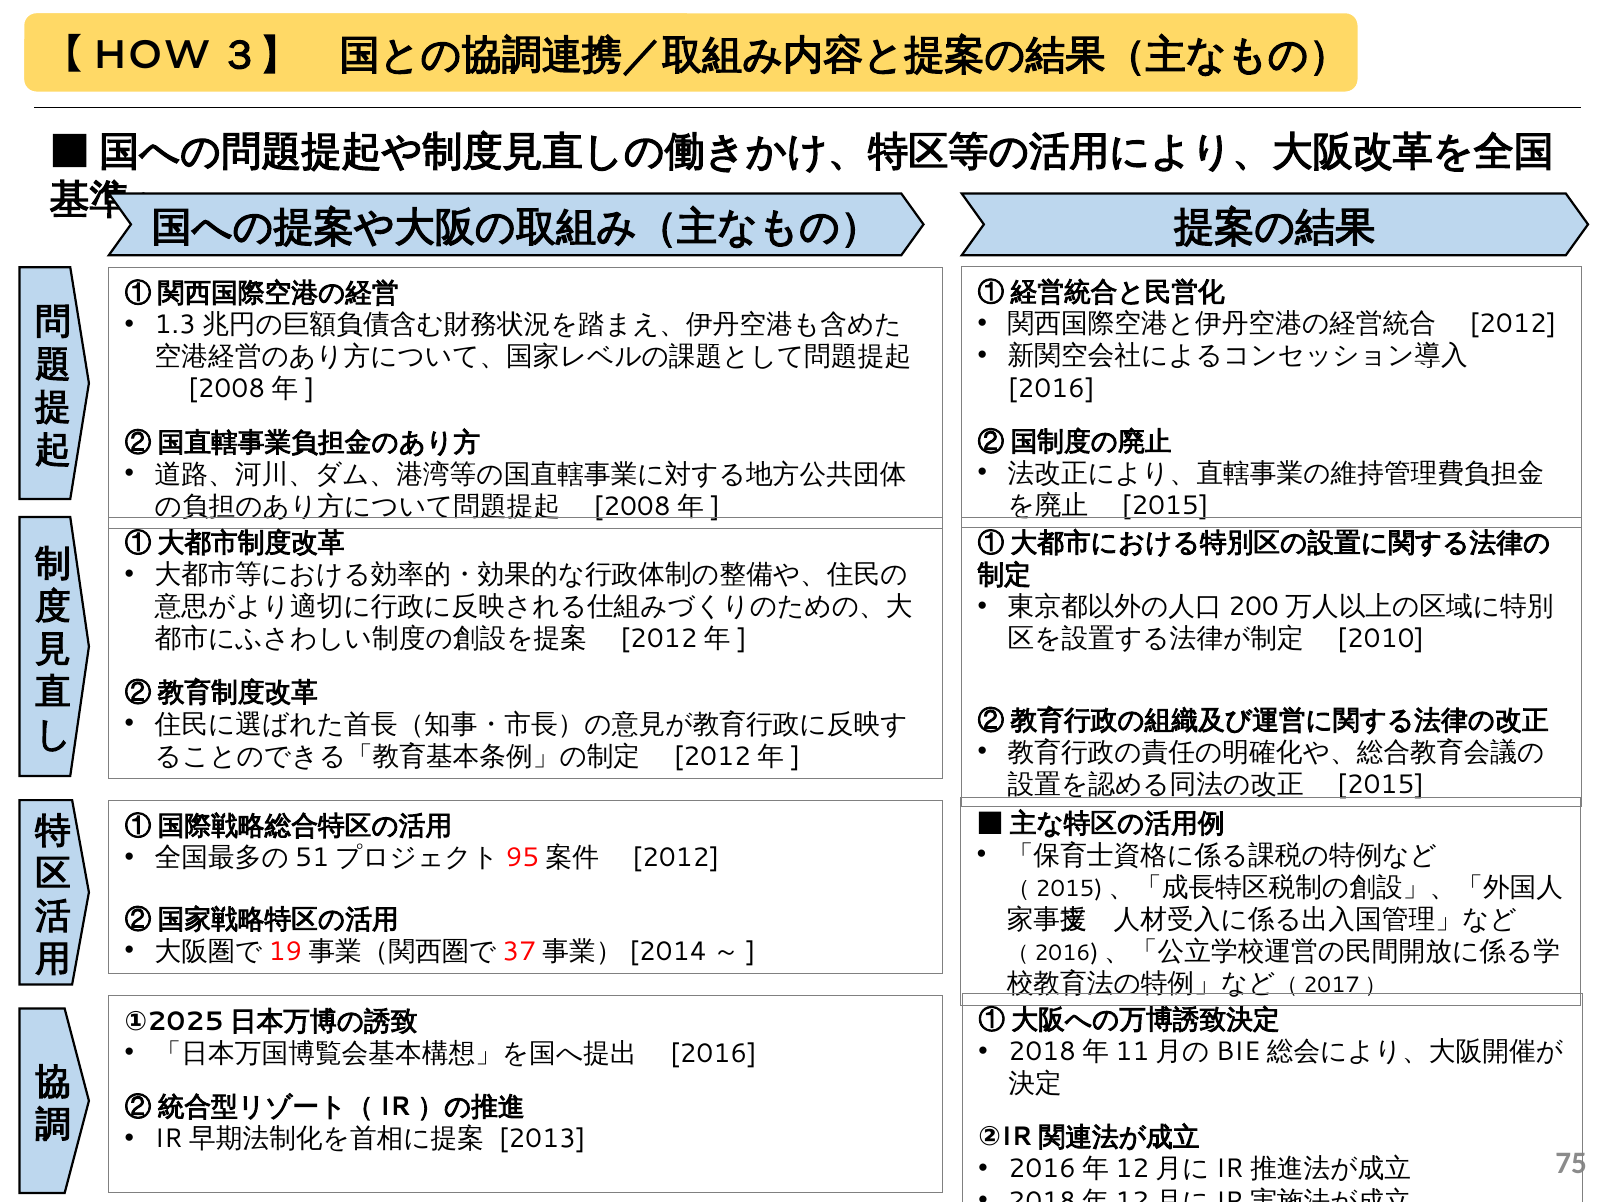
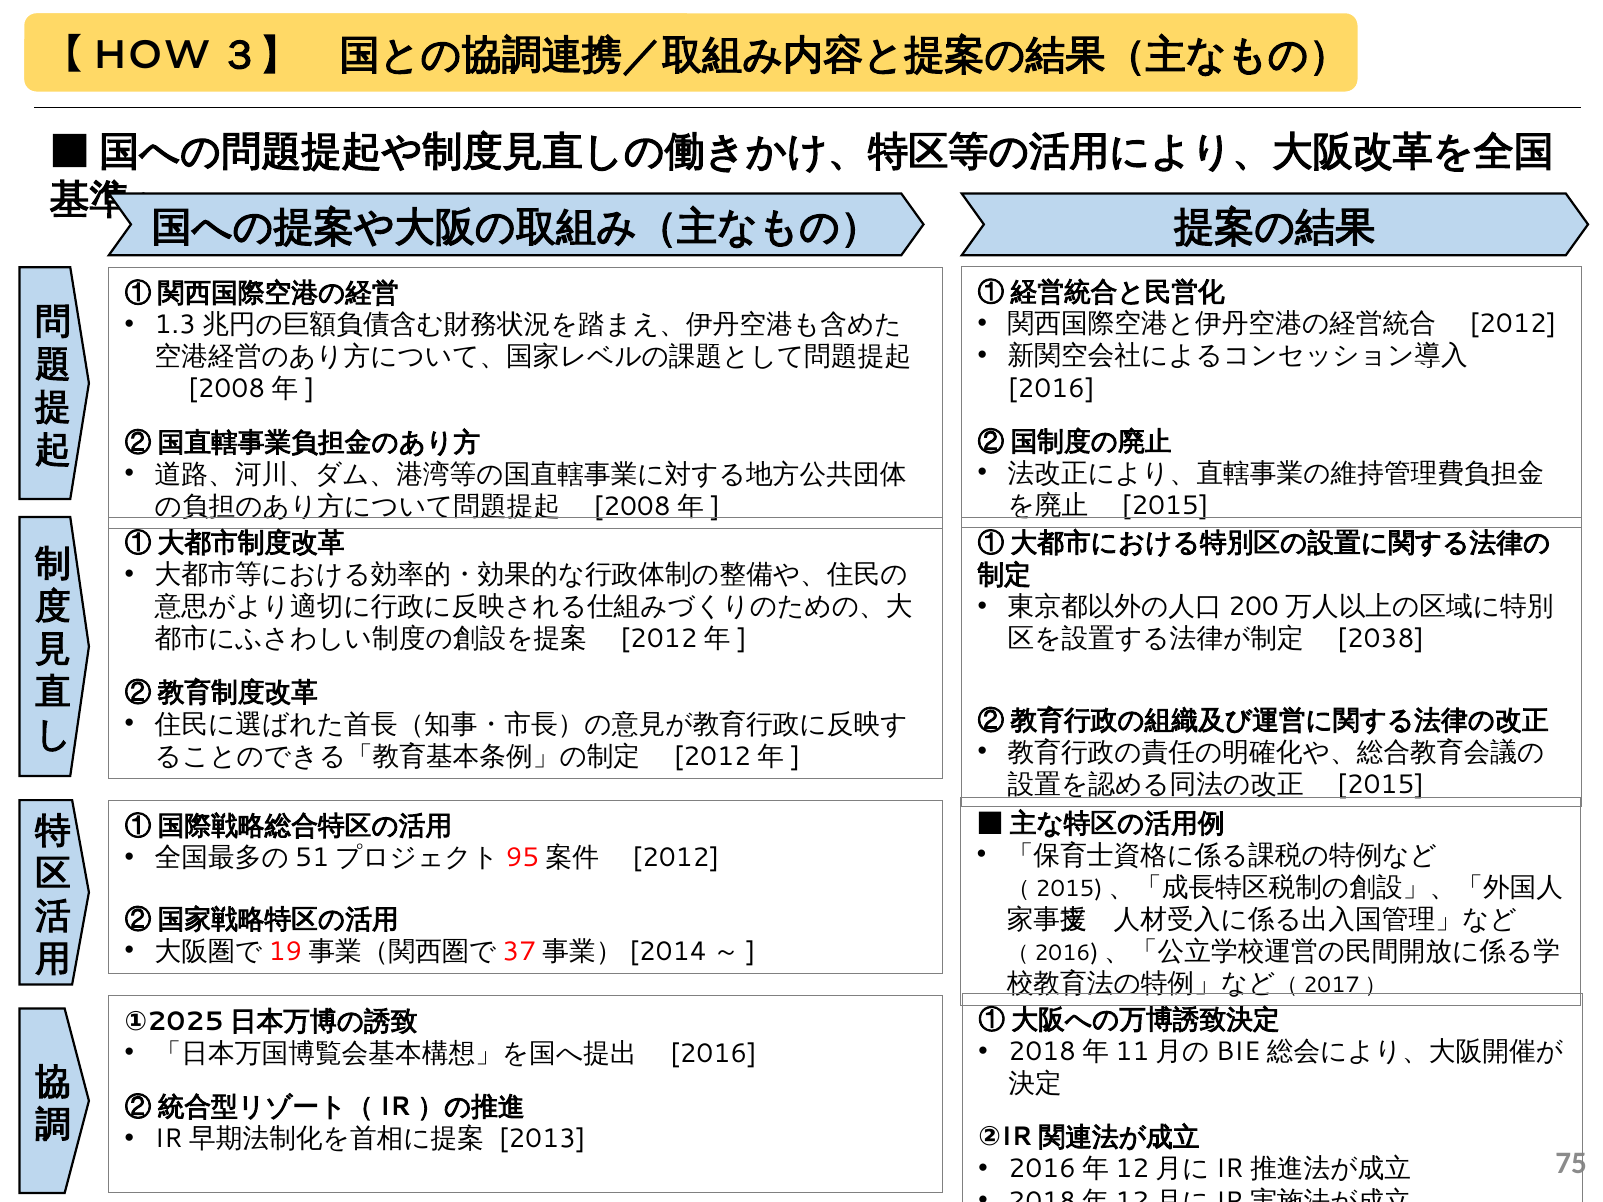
2010: 2010 -> 2038 (1381, 639)
